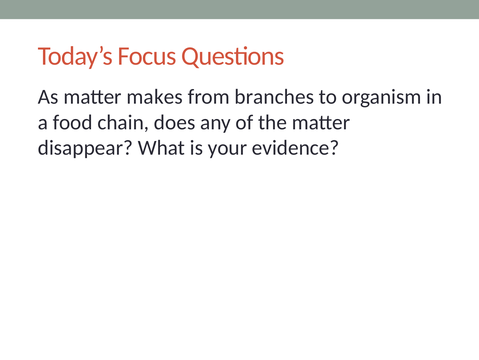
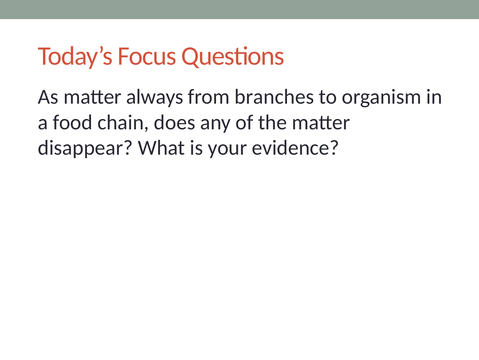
makes: makes -> always (155, 96)
